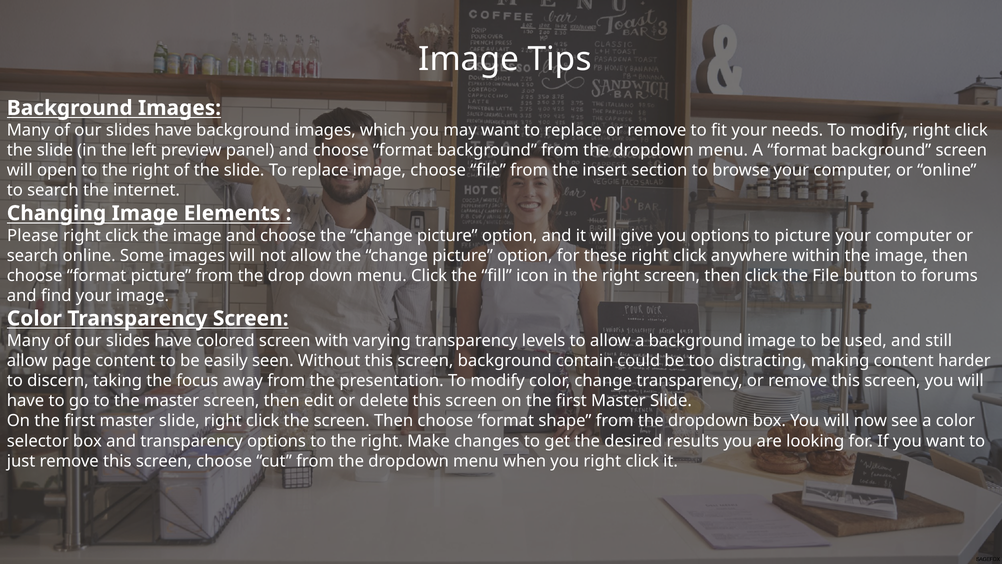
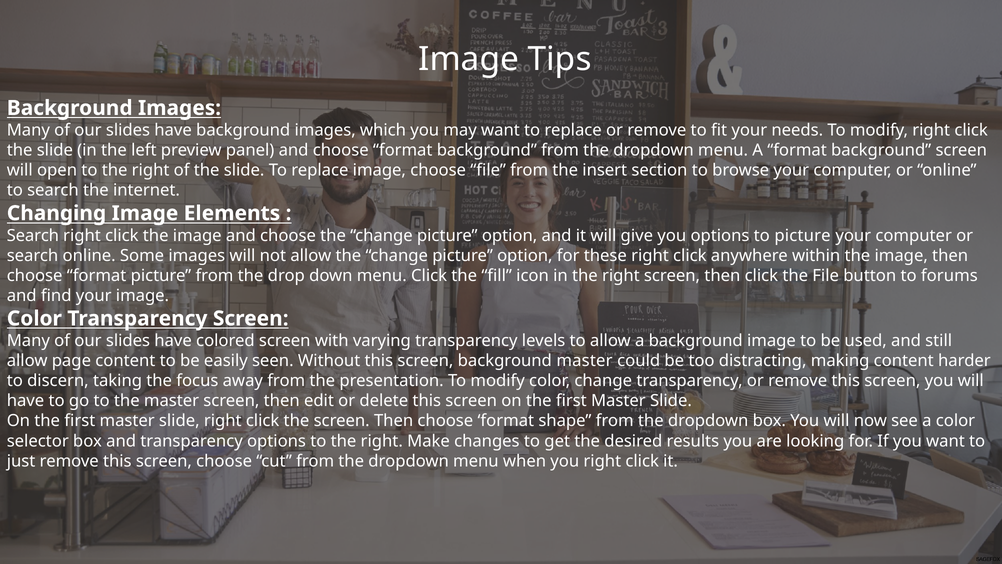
Please: Please -> Search (33, 235)
background contain: contain -> master (585, 361)
